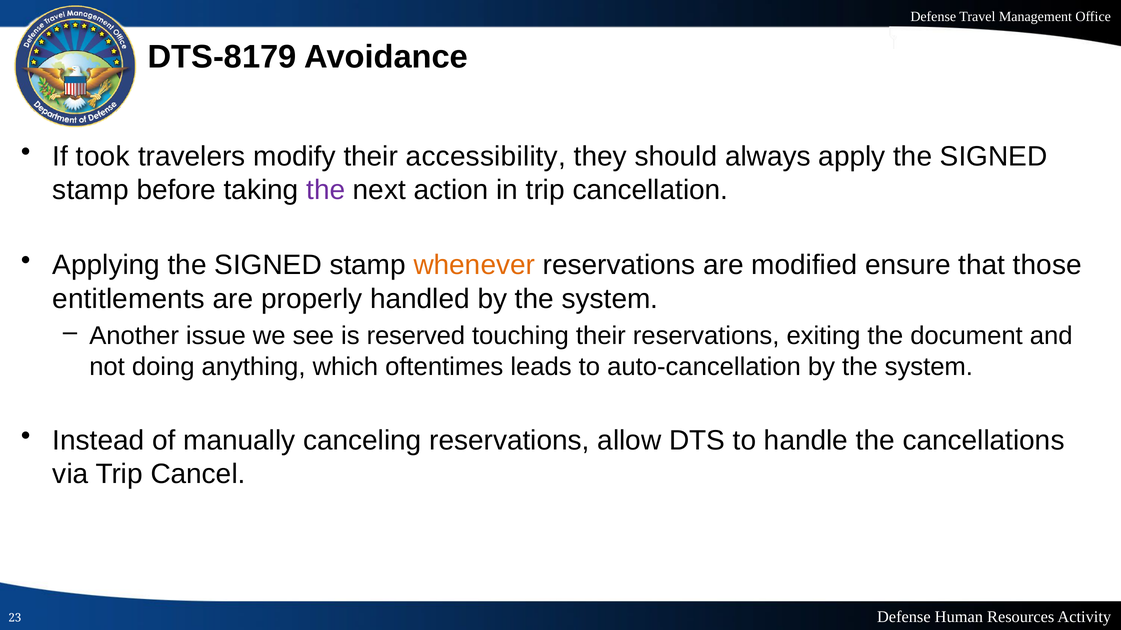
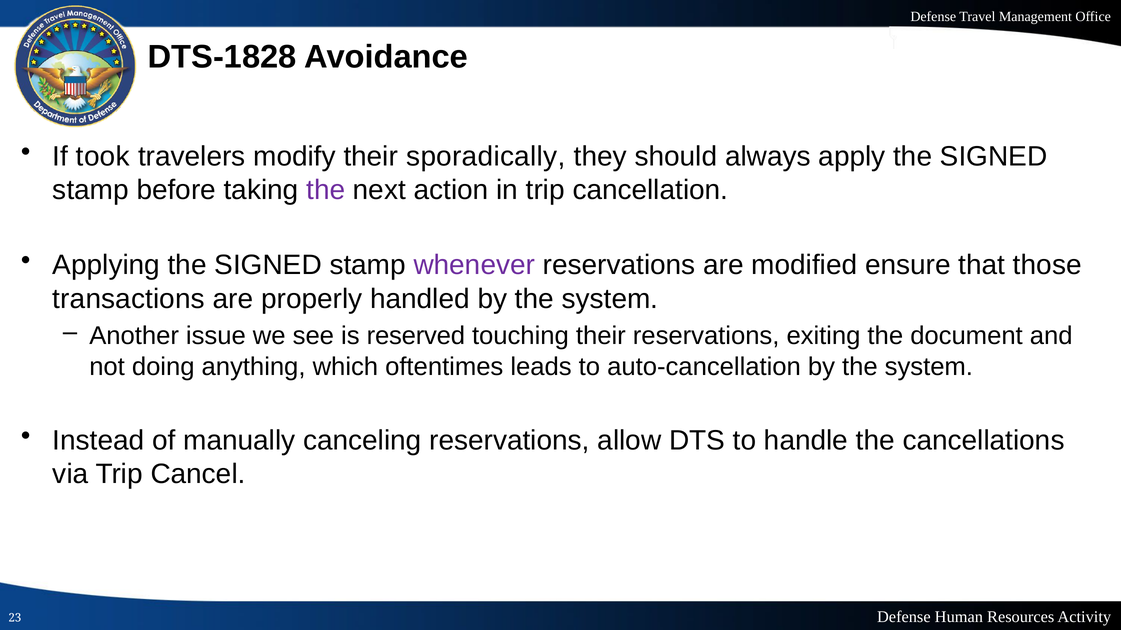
DTS-8179: DTS-8179 -> DTS-1828 (222, 57)
accessibility: accessibility -> sporadically (486, 157)
whenever colour: orange -> purple (474, 265)
entitlements: entitlements -> transactions (129, 299)
